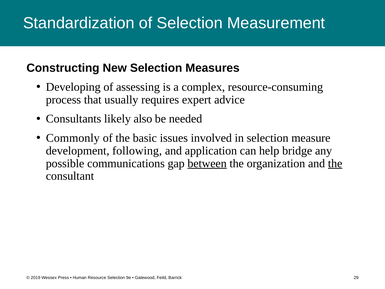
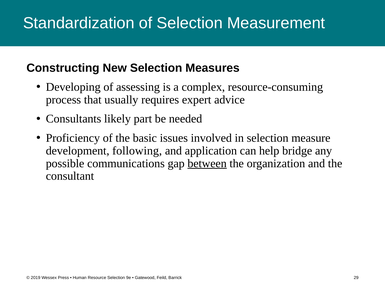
also: also -> part (143, 119)
Commonly: Commonly -> Proficiency (73, 138)
the underline: present -> none (335, 163)
